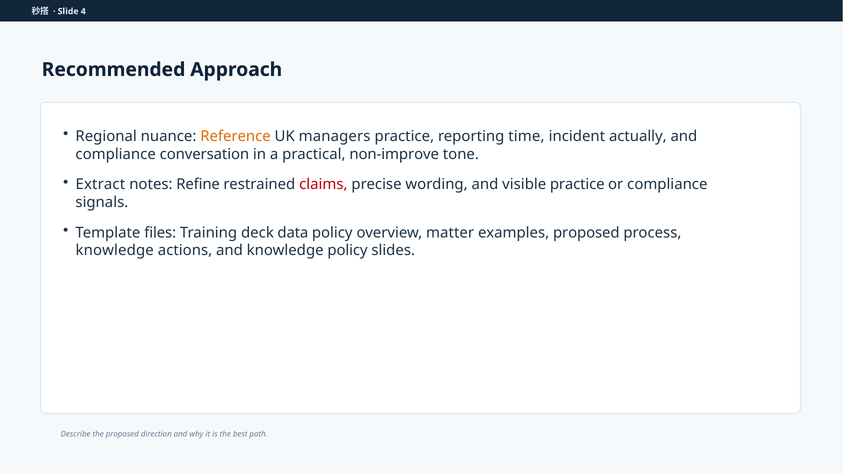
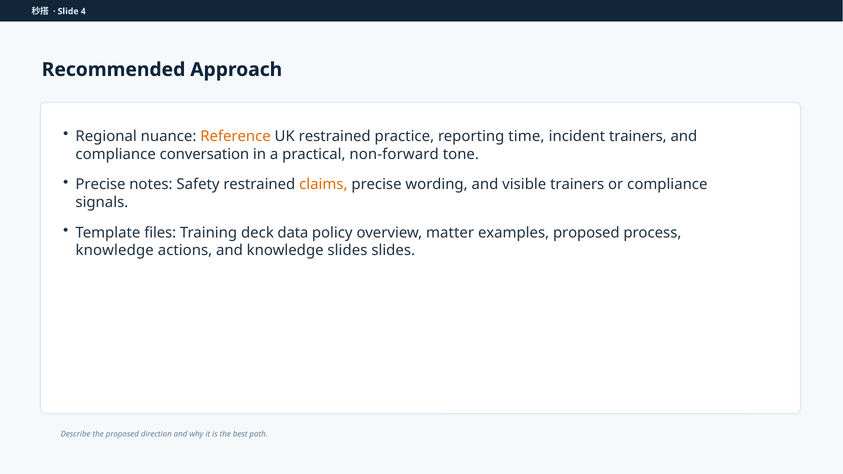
UK managers: managers -> restrained (335, 136)
incident actually: actually -> trainers (638, 136)
non-improve: non-improve -> non-forward (394, 154)
Extract: Extract -> Precise (100, 185)
Refine: Refine -> Safety (198, 185)
claims colour: red -> orange (323, 185)
visible practice: practice -> trainers (577, 185)
knowledge policy: policy -> slides (347, 251)
